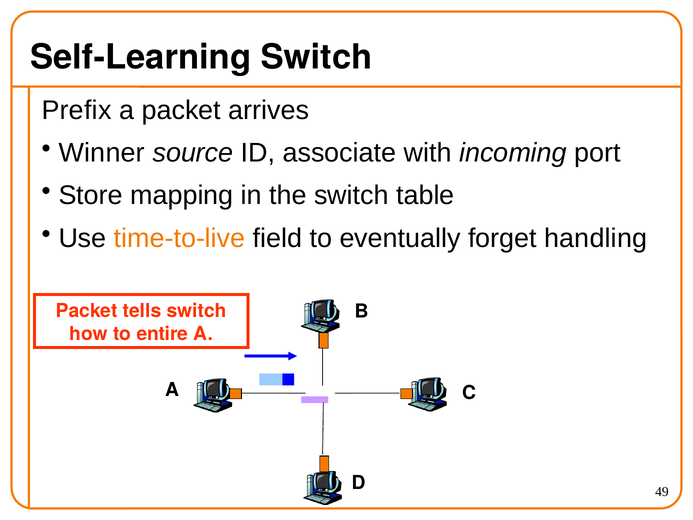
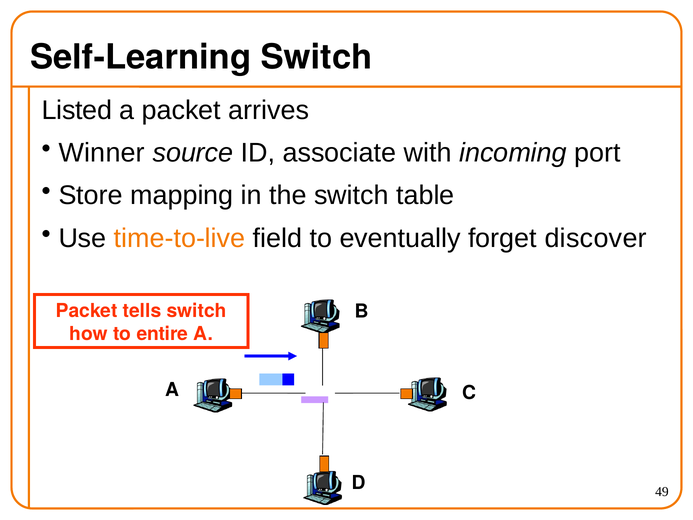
Prefix: Prefix -> Listed (77, 110)
handling: handling -> discover (596, 238)
